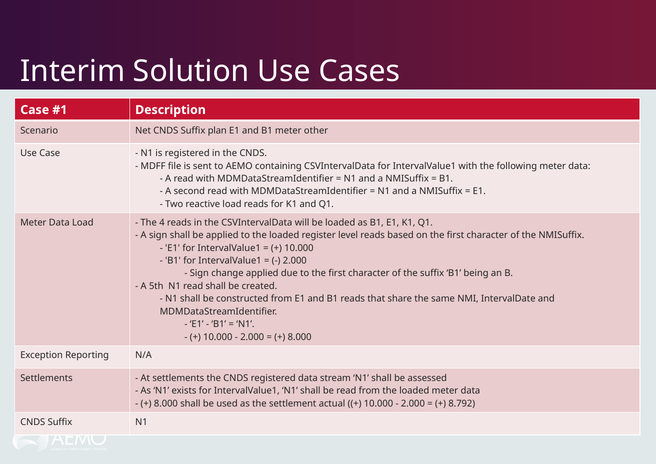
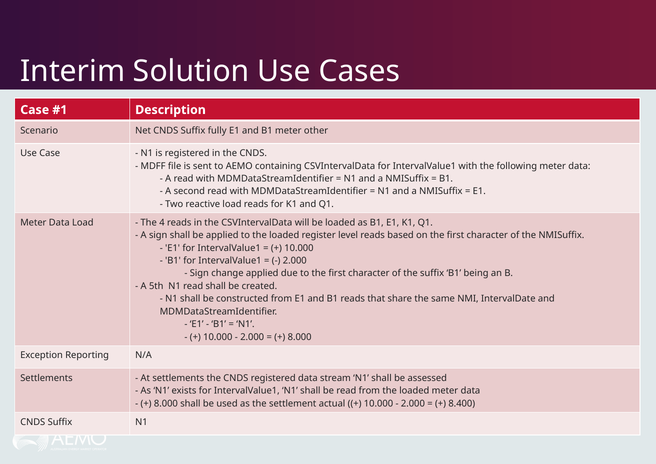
plan: plan -> fully (217, 130)
8.792: 8.792 -> 8.400 (462, 403)
